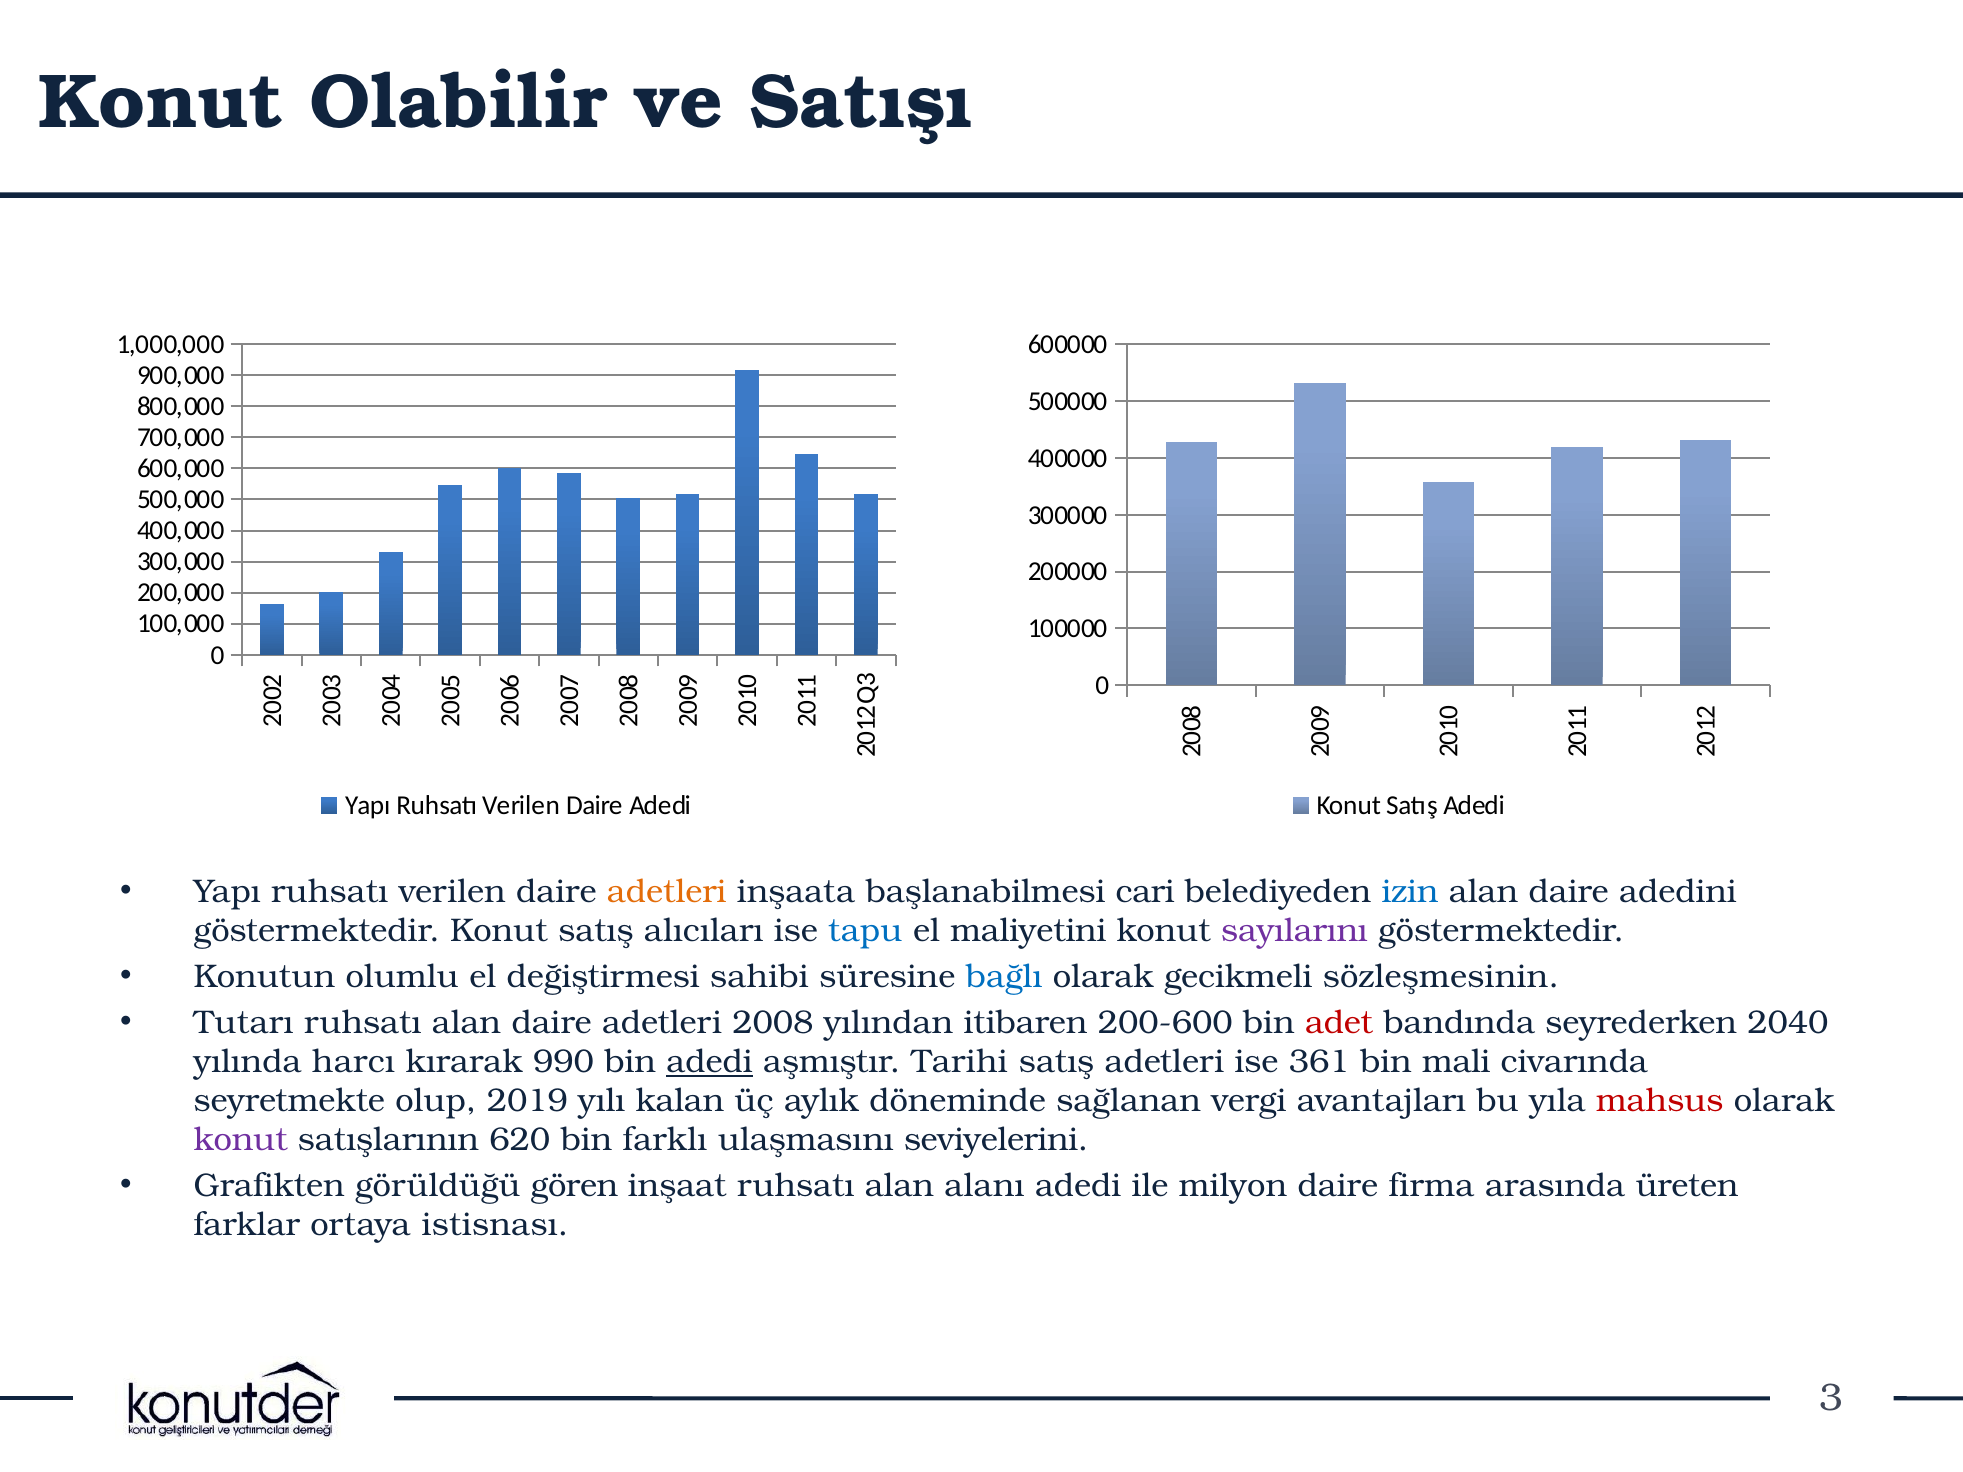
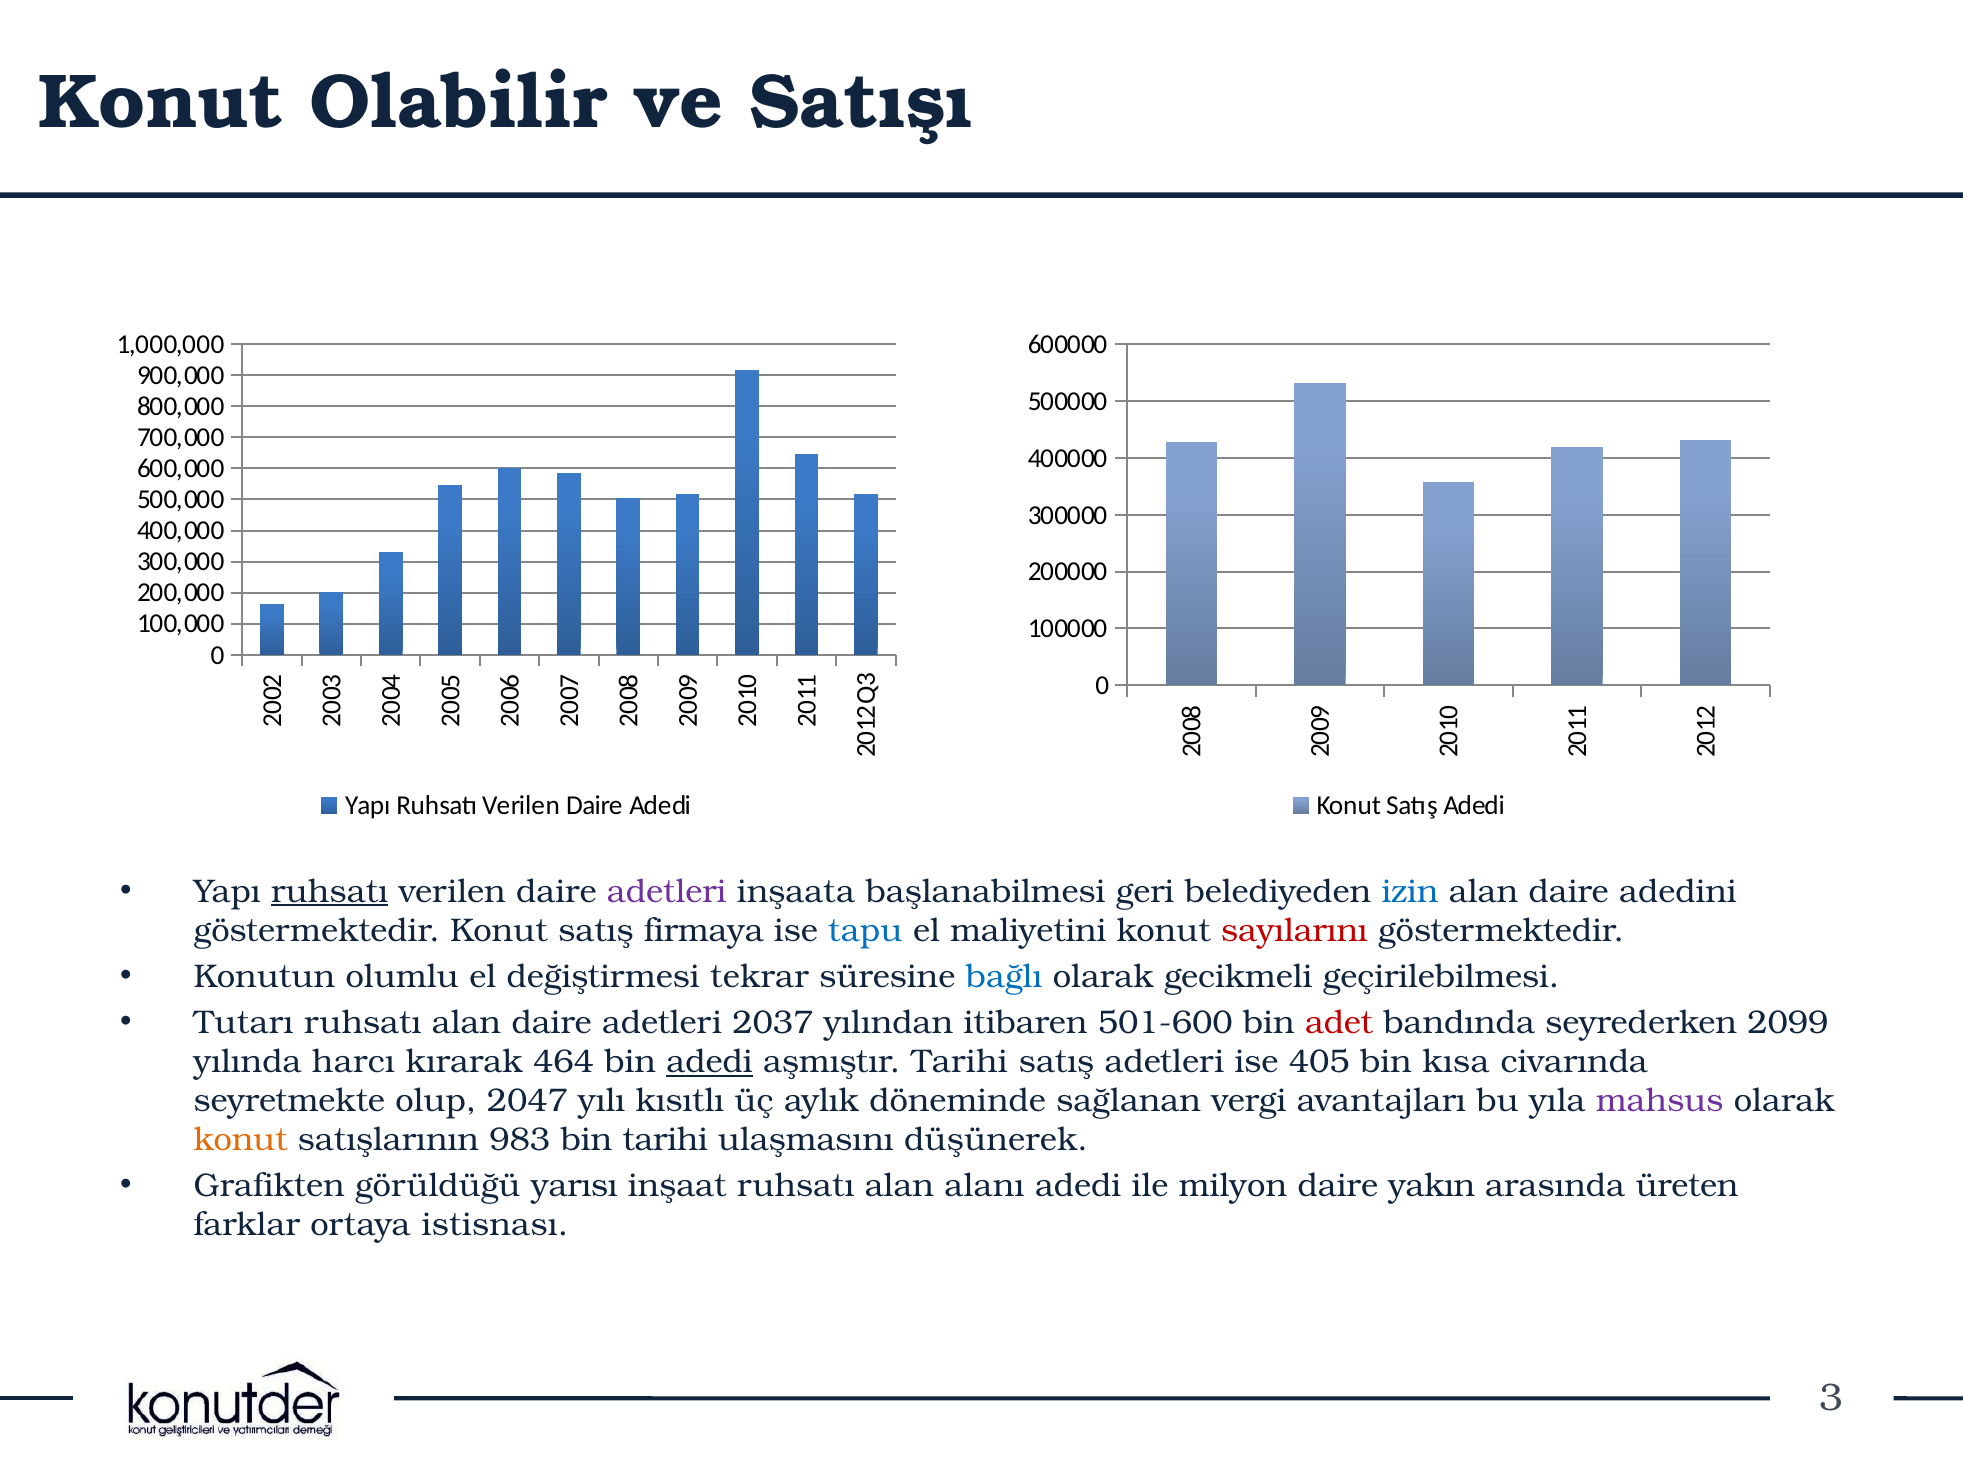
ruhsatı underline: none -> present (330, 891)
adetleri colour: orange -> purple (667, 891)
cari: cari -> geri (1145, 891)
alıcıları: alıcıları -> firmaya (704, 931)
sayılarını colour: purple -> red (1294, 931)
sahibi: sahibi -> tekrar (759, 977)
sözleşmesinin: sözleşmesinin -> geçirilebilmesi (1441, 977)
2008: 2008 -> 2037 (773, 1022)
200-600: 200-600 -> 501-600 (1165, 1022)
2040: 2040 -> 2099 (1788, 1022)
990: 990 -> 464 (564, 1062)
361: 361 -> 405 (1319, 1062)
mali: mali -> kısa (1456, 1062)
2019: 2019 -> 2047 (527, 1101)
kalan: kalan -> kısıtlı (680, 1101)
mahsus colour: red -> purple (1660, 1101)
konut colour: purple -> orange (241, 1140)
620: 620 -> 983 (520, 1140)
bin farklı: farklı -> tarihi (665, 1140)
seviyelerini: seviyelerini -> düşünerek (996, 1140)
gören: gören -> yarısı (574, 1186)
firma: firma -> yakın (1432, 1186)
